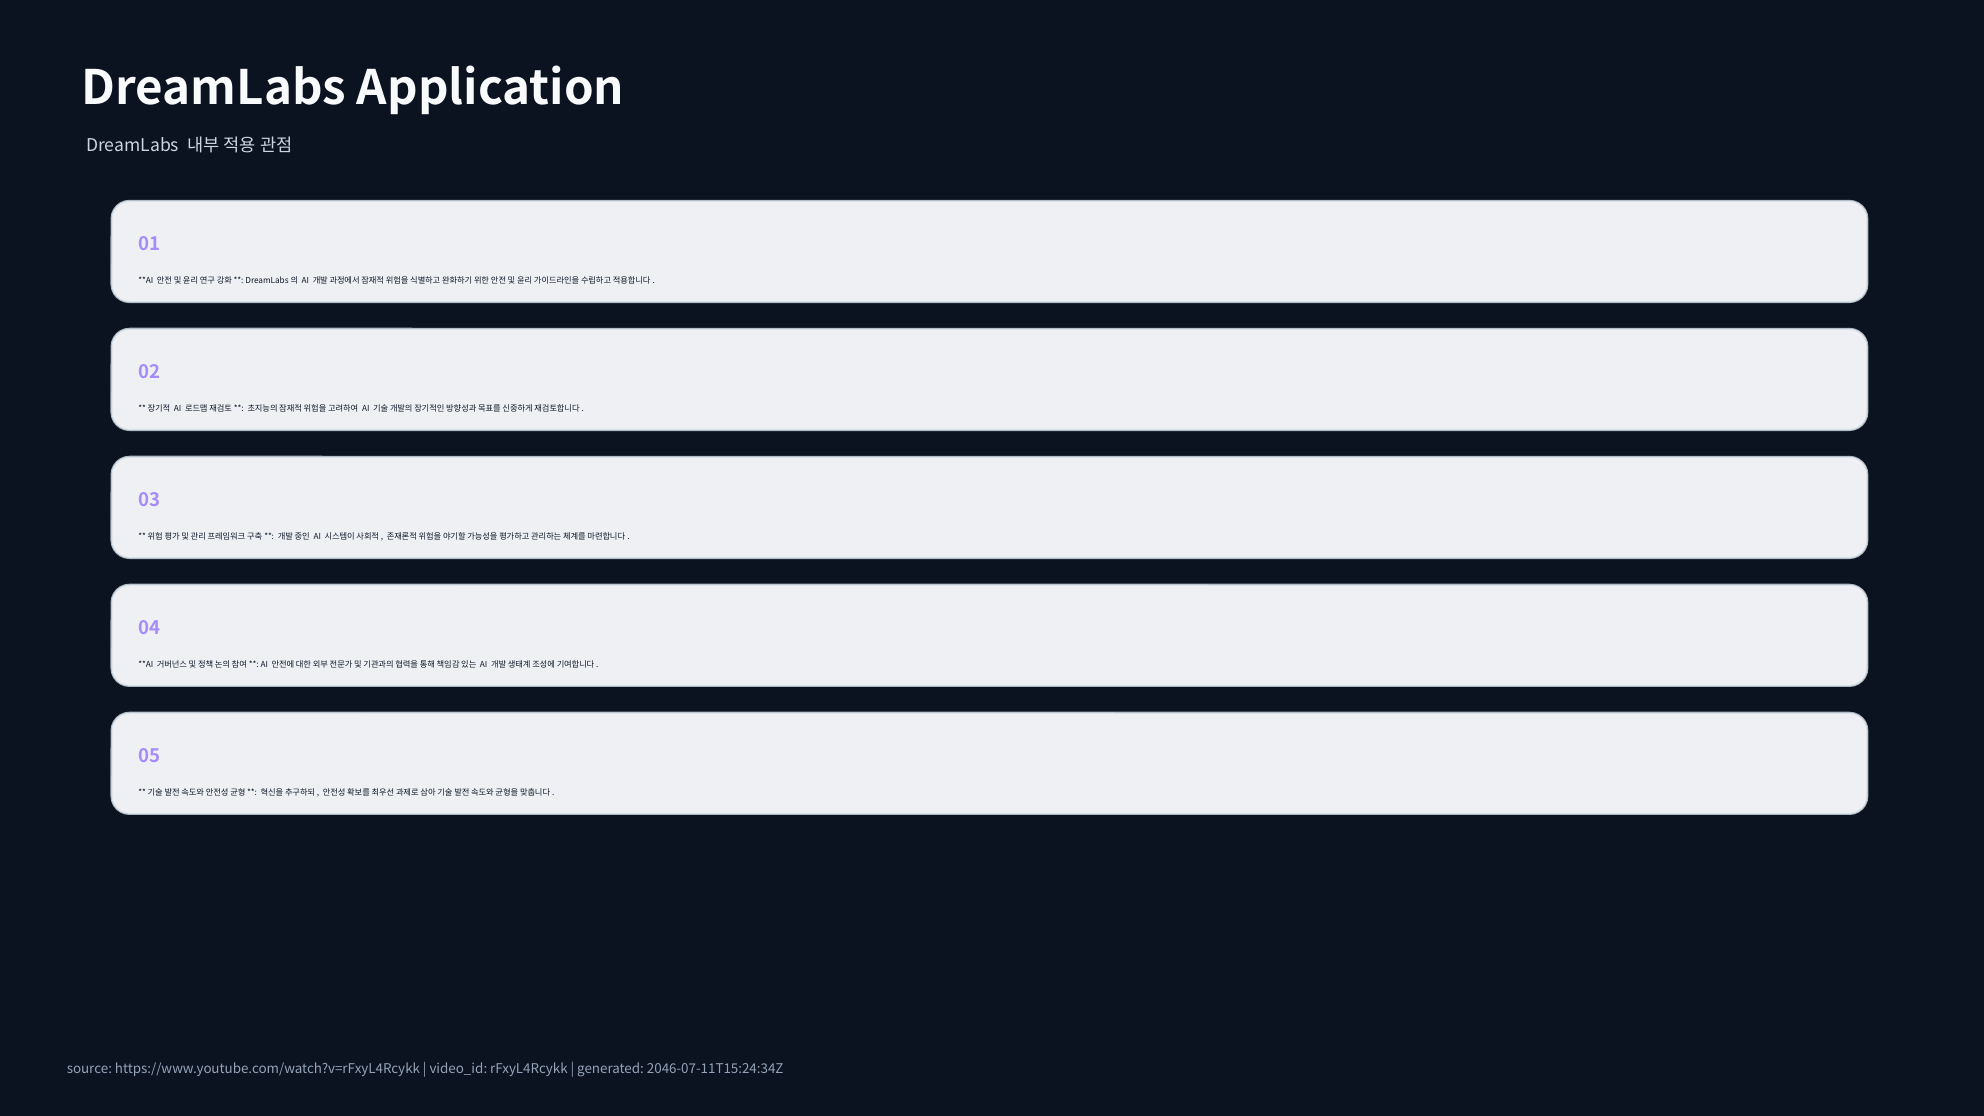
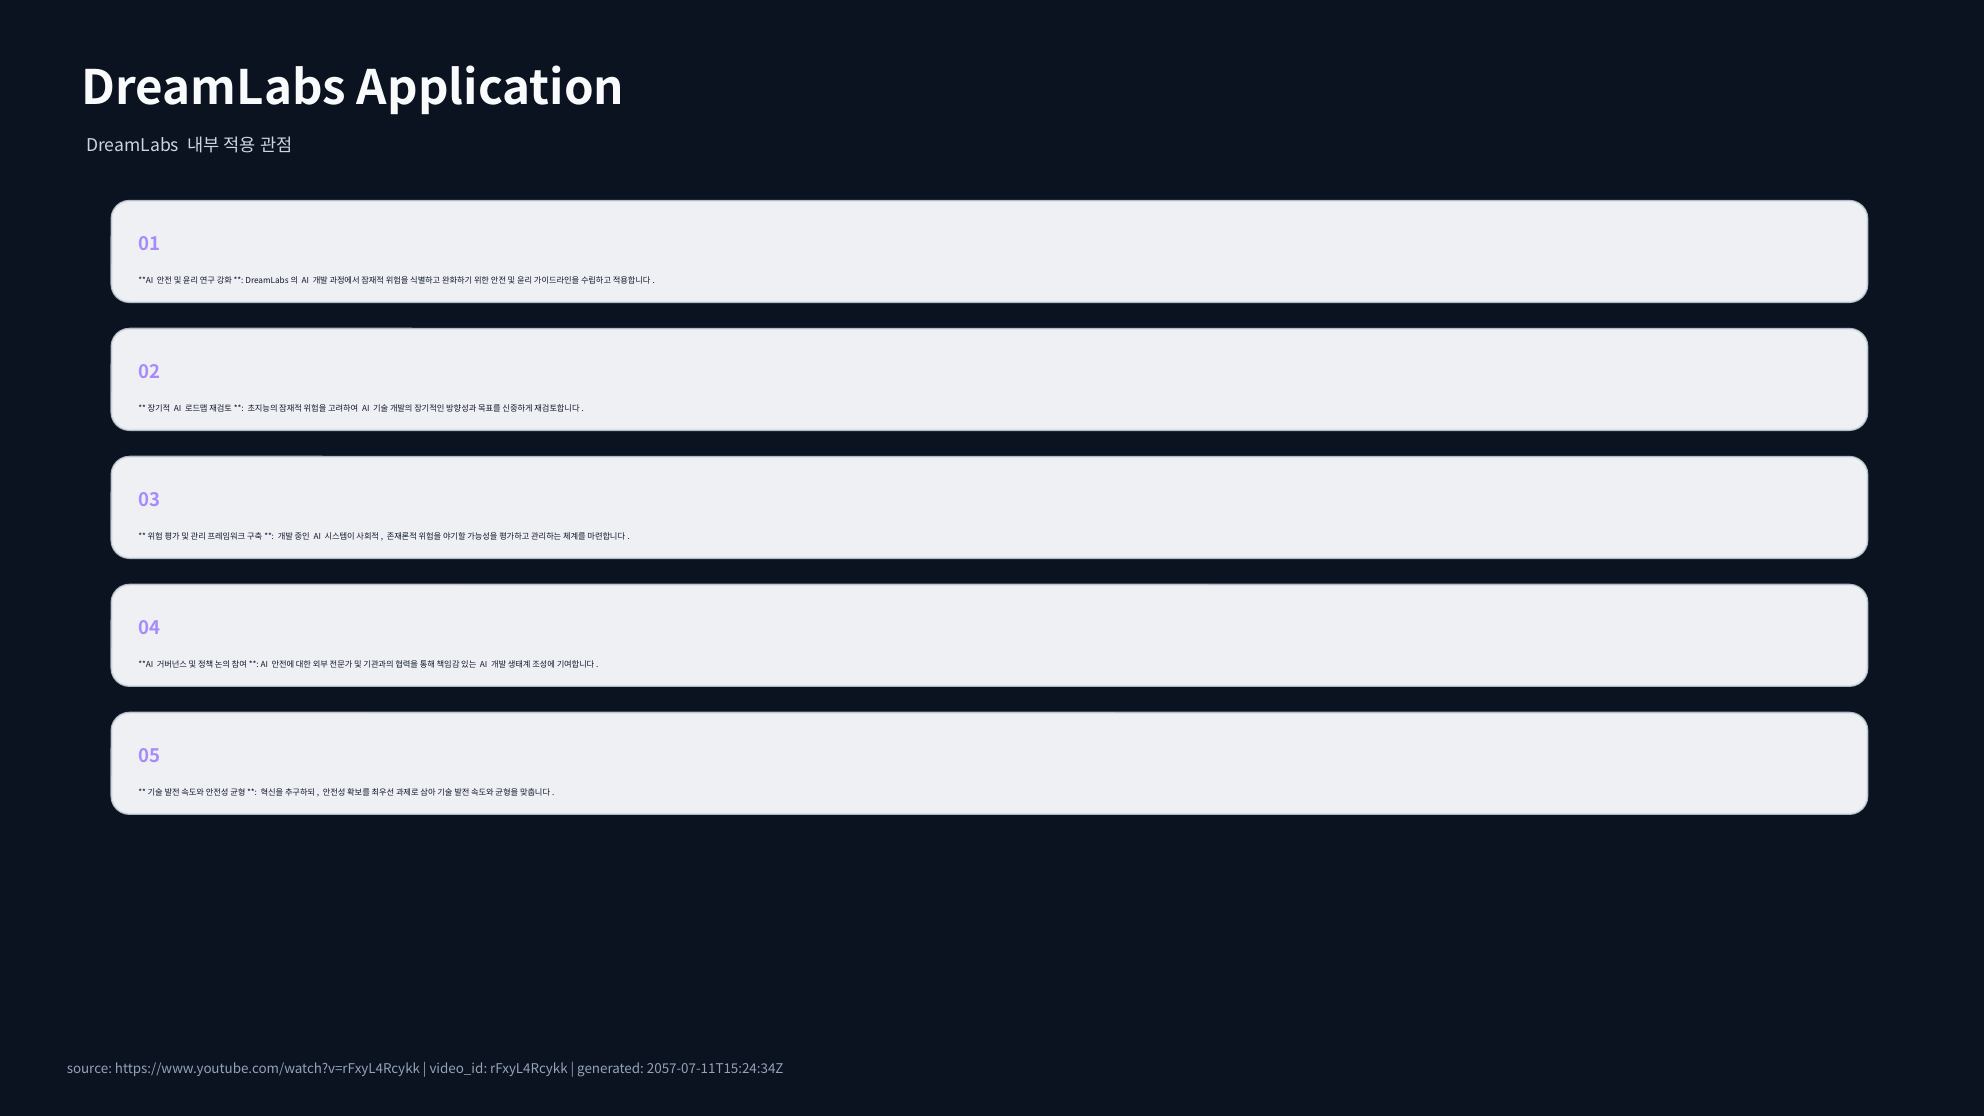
2046-07-11T15:24:34Z: 2046-07-11T15:24:34Z -> 2057-07-11T15:24:34Z (715, 1069)
